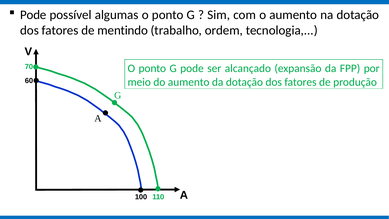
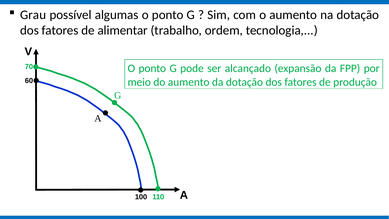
Pode: Pode -> Grau (33, 15)
mentindo: mentindo -> alimentar (123, 30)
